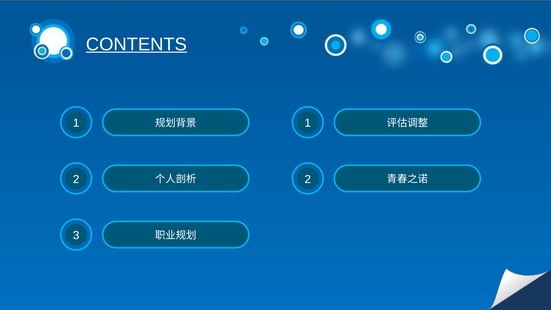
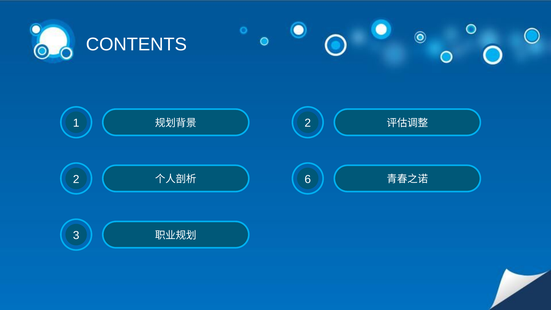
CONTENTS underline: present -> none (136, 44)
1: 1 -> 2 (308, 123)
2: 2 -> 6 (308, 179)
